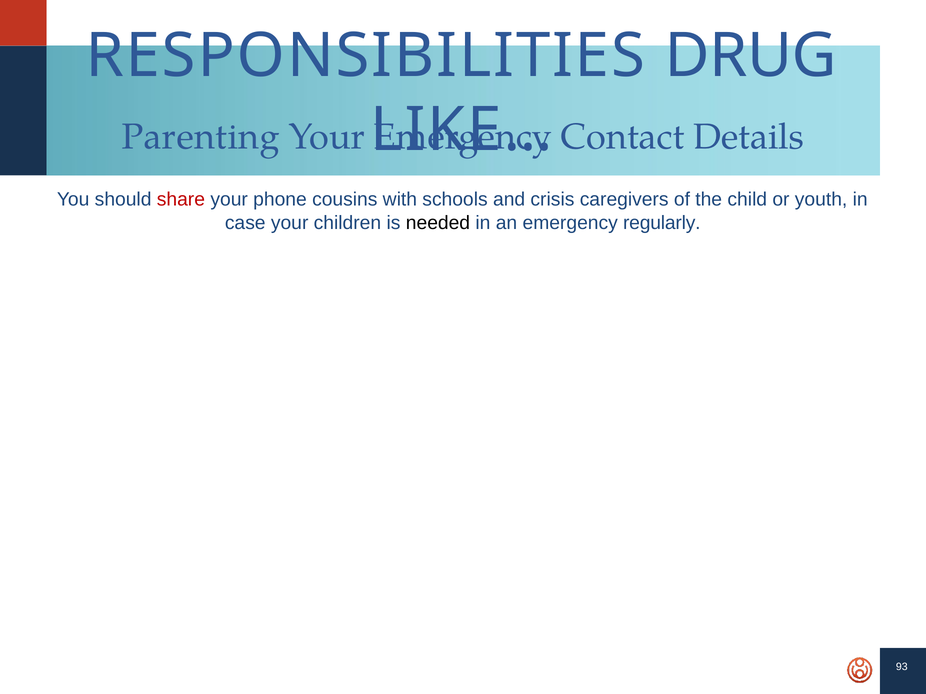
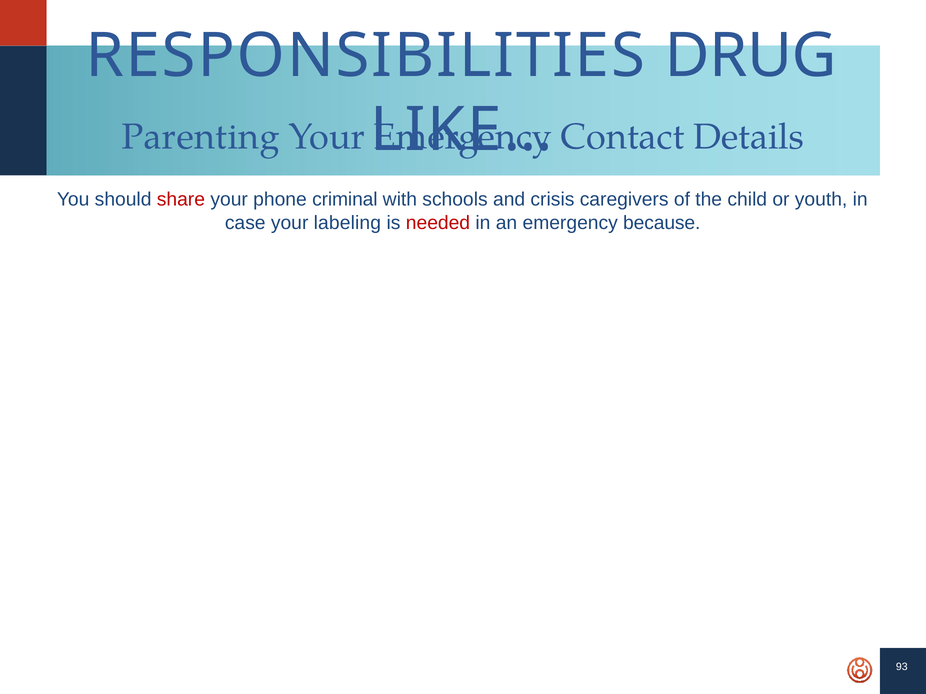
cousins: cousins -> criminal (345, 200)
children: children -> labeling (347, 223)
needed colour: black -> red (438, 223)
regularly: regularly -> because (662, 223)
